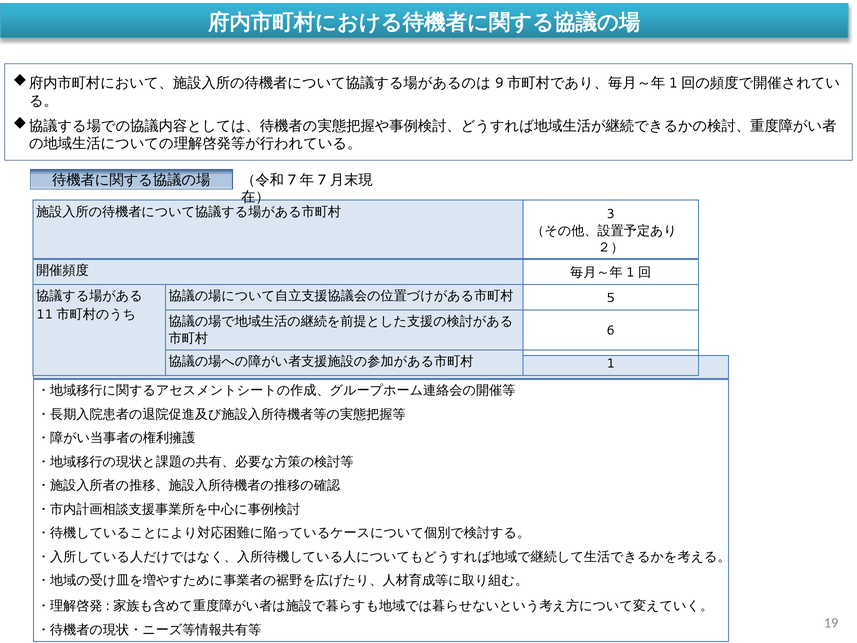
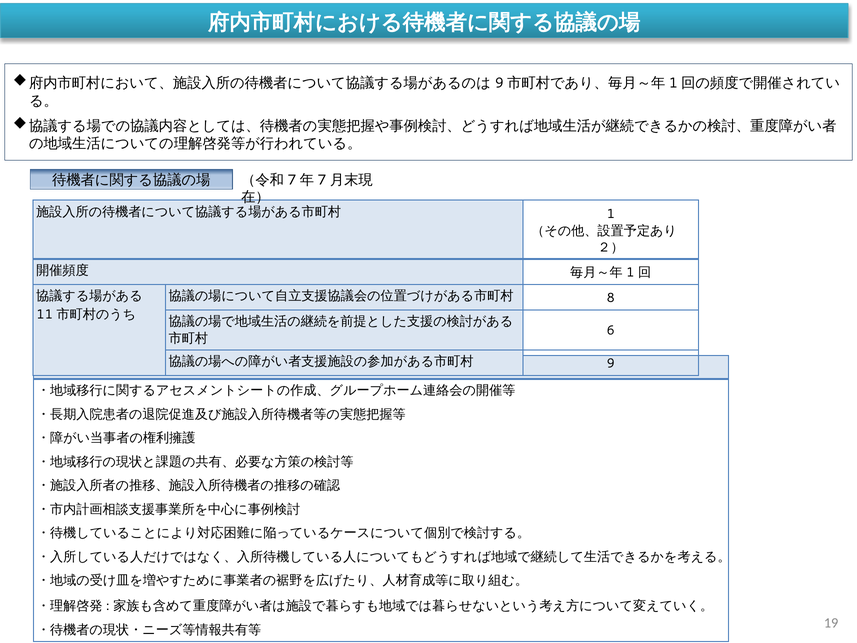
3: 3 -> 1 (611, 214)
5: 5 -> 8 (611, 298)
1: 1 -> 9 (611, 363)
